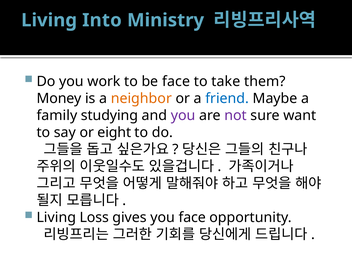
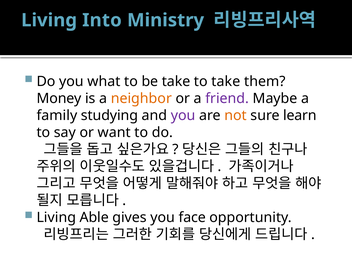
work: work -> what (104, 81)
be face: face -> take (176, 81)
friend colour: blue -> purple (227, 98)
not colour: purple -> orange (236, 115)
want: want -> learn (300, 115)
eight: eight -> want (114, 132)
Loss: Loss -> Able (94, 217)
